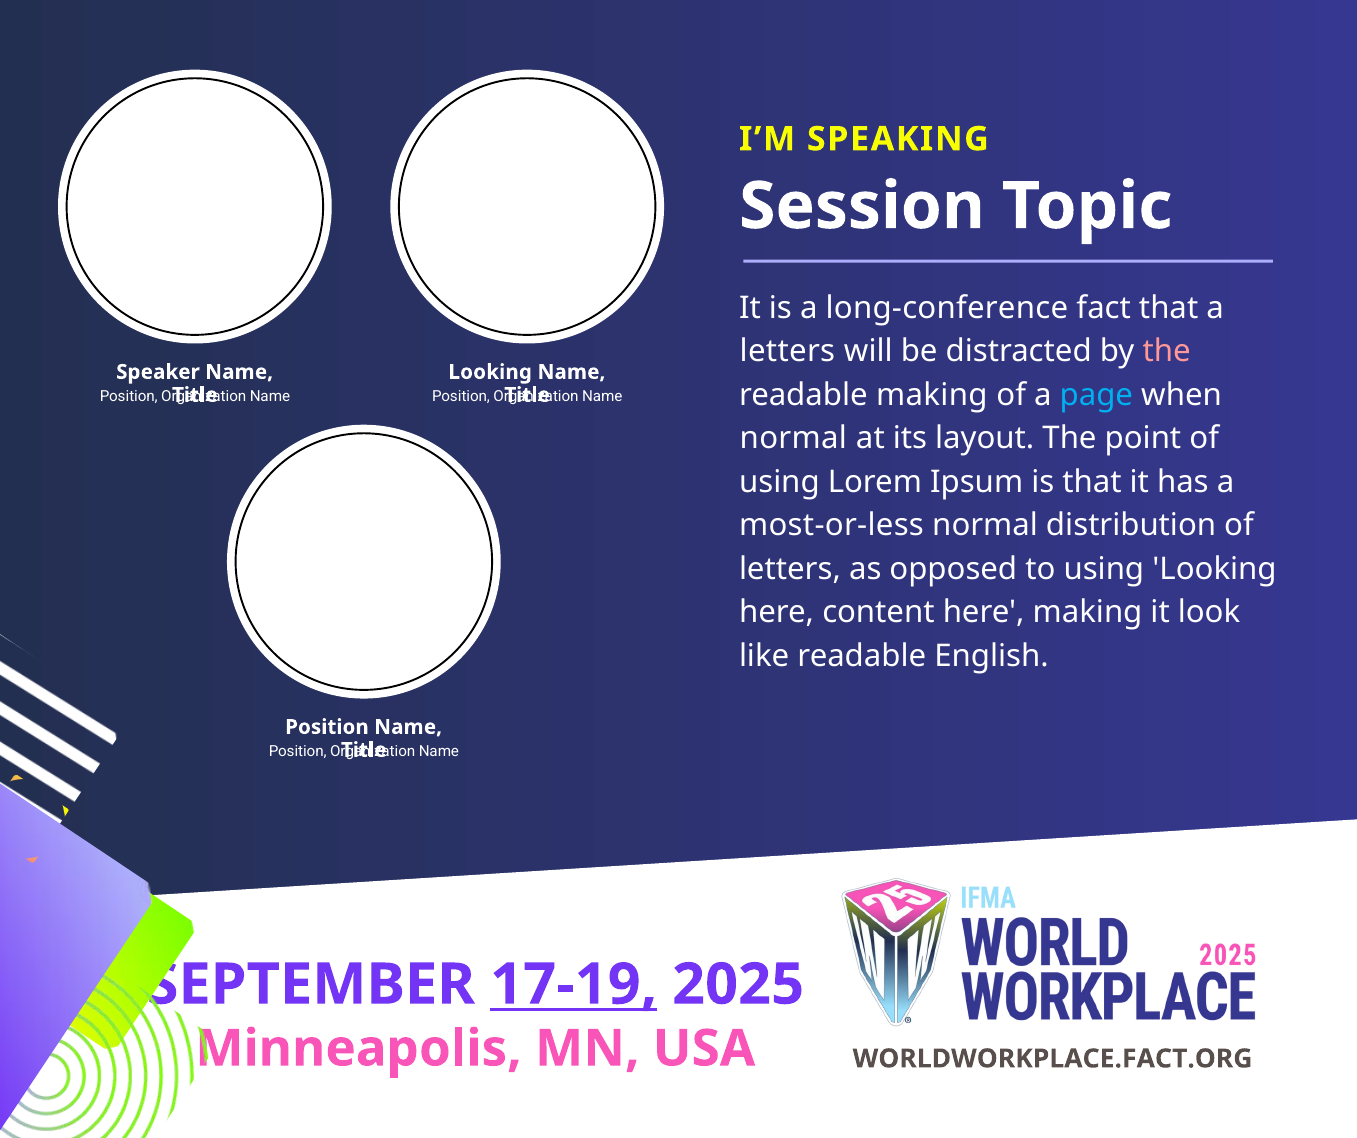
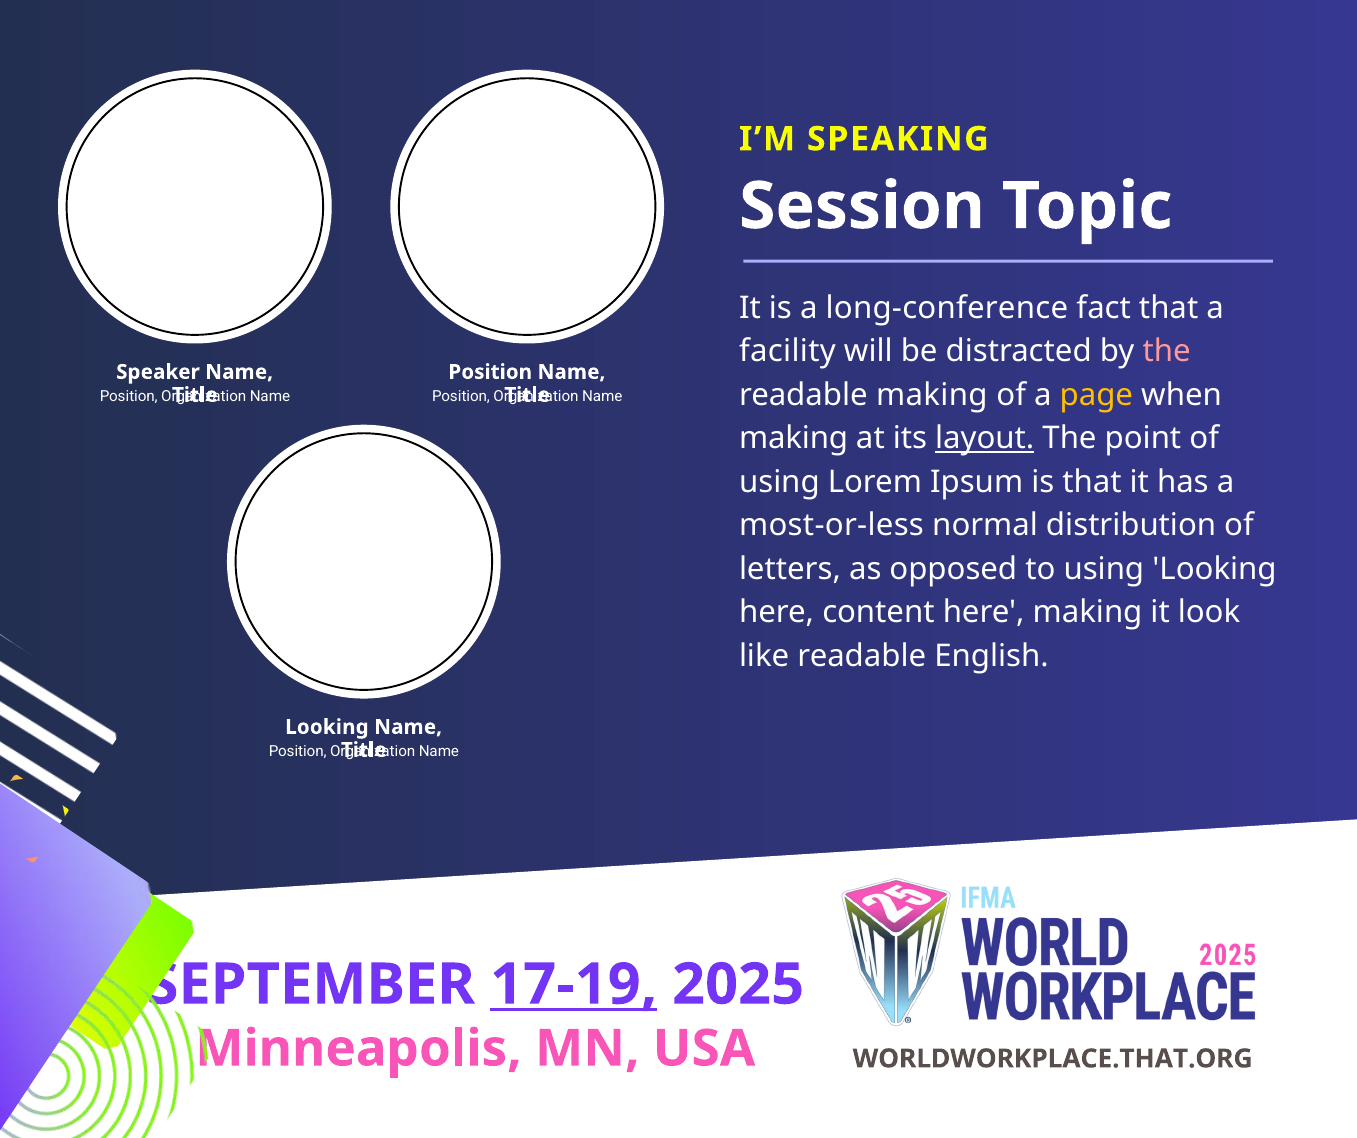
letters: letters -> facility (787, 351)
Looking: Looking -> Position (490, 372)
page colour: light blue -> yellow (1096, 395)
normal: normal -> making (794, 438)
layout underline: none -> present (985, 438)
Position: Position -> Looking (327, 727)
WORLDWORKPLACE.FACT.ORG: WORLDWORKPLACE.FACT.ORG -> WORLDWORKPLACE.THAT.ORG (1053, 1058)
